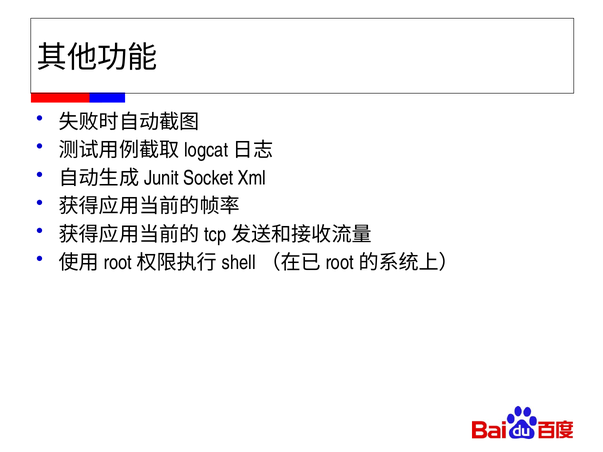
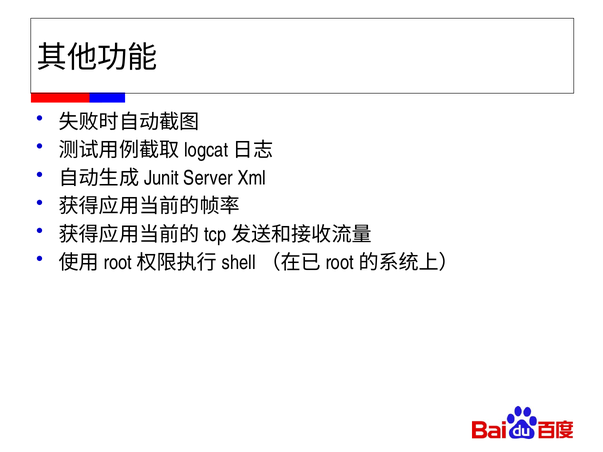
Socket: Socket -> Server (208, 178)
